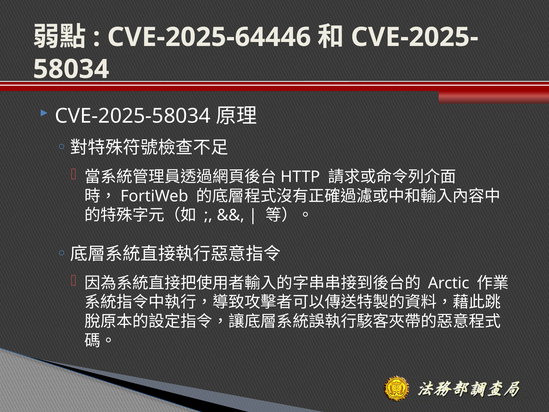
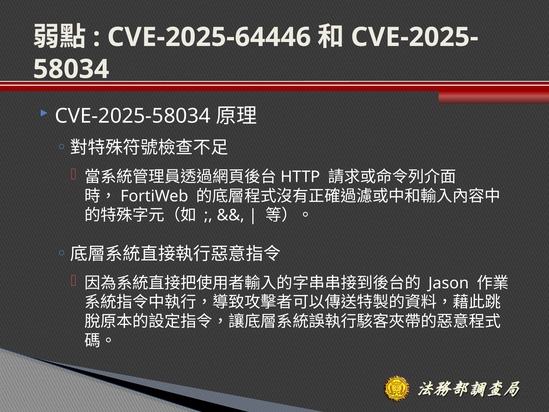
Arctic: Arctic -> Jason (449, 283)
